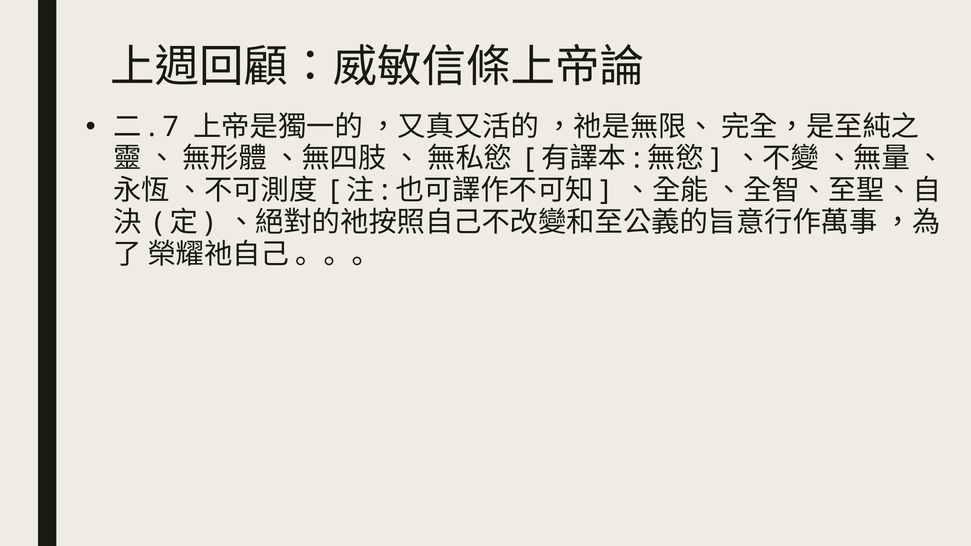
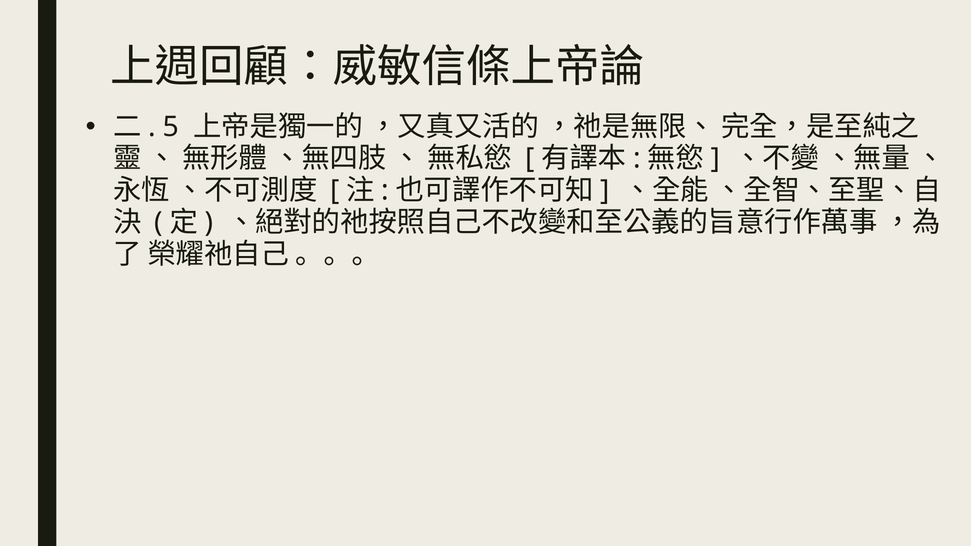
7: 7 -> 5 (171, 127)
